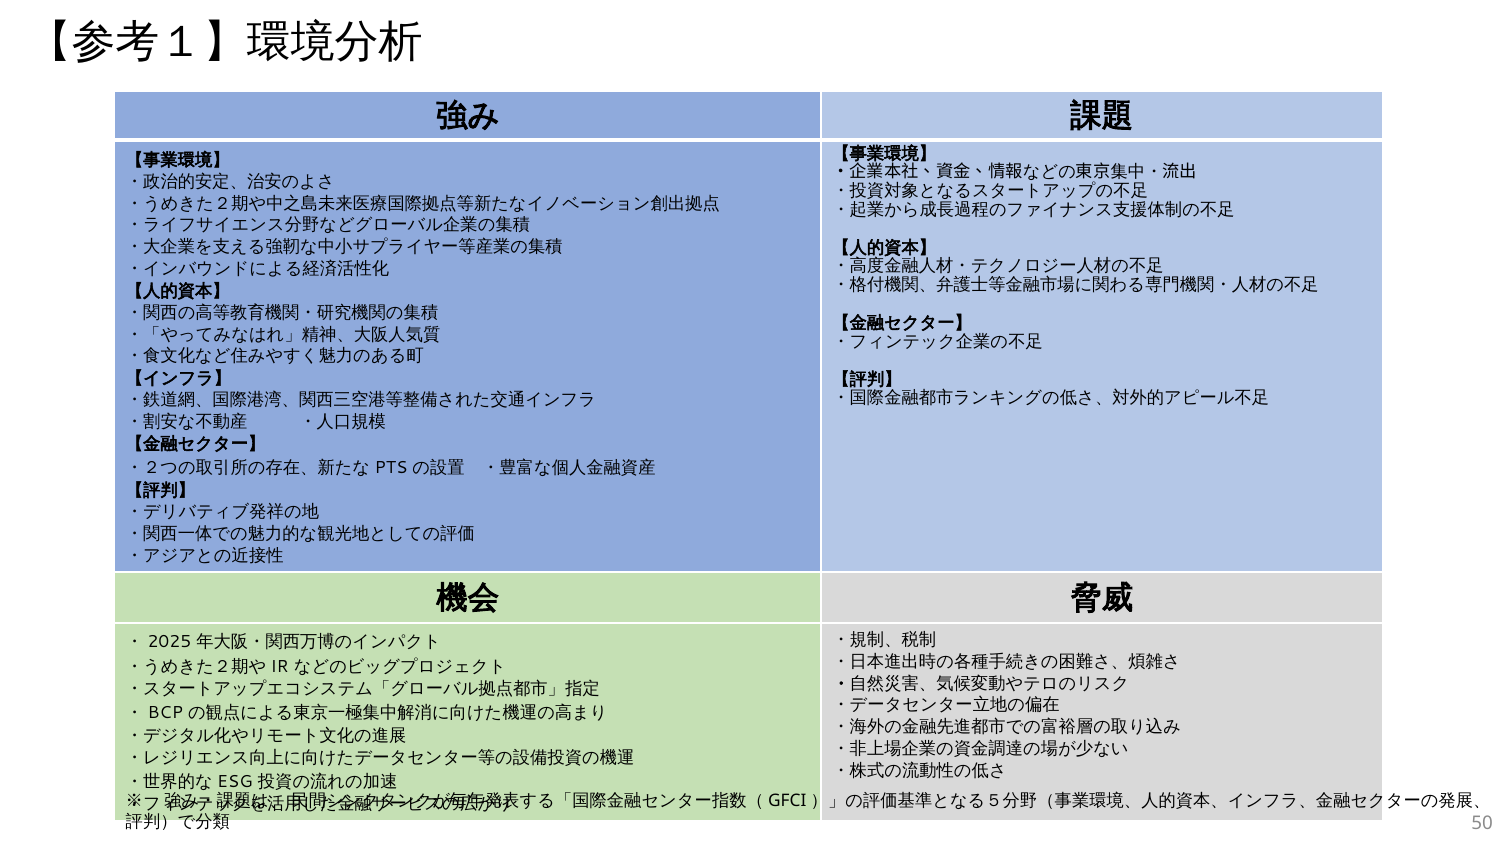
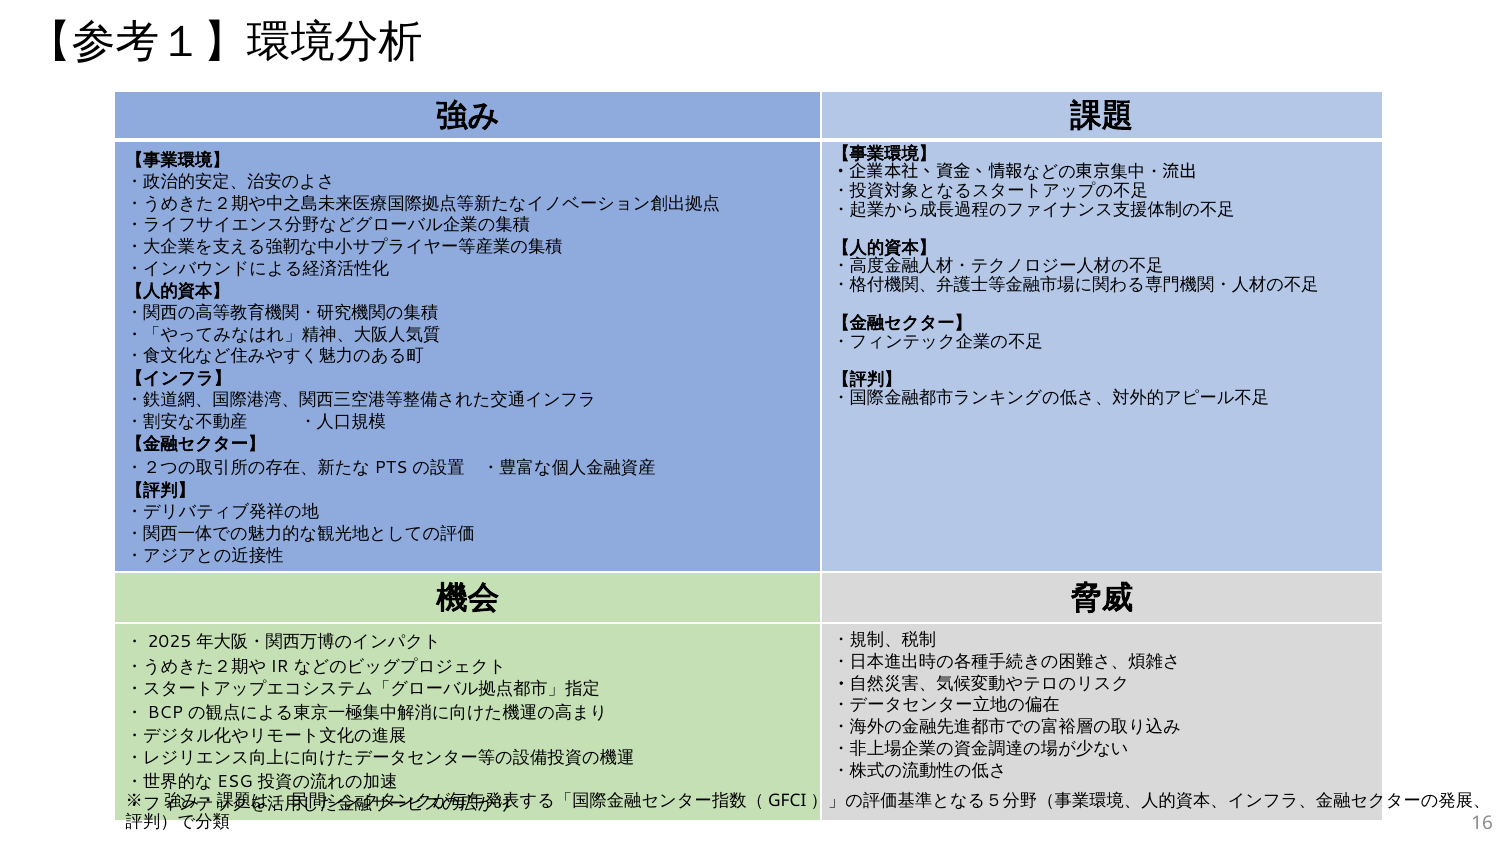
50: 50 -> 16 (1482, 824)
